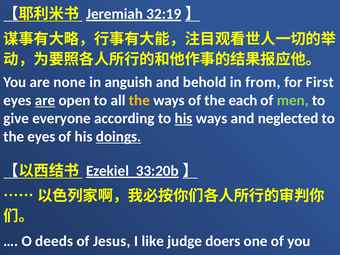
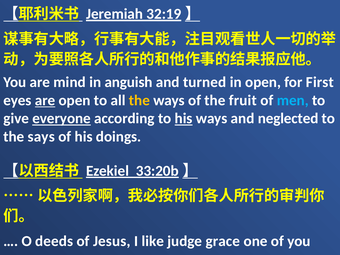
none: none -> mind (70, 82)
behold: behold -> turned (205, 82)
in from: from -> open (263, 82)
each: each -> fruit (243, 100)
men colour: light green -> light blue (293, 100)
everyone underline: none -> present (62, 118)
the eyes: eyes -> says (41, 137)
doings underline: present -> none (119, 137)
doers: doers -> grace (223, 241)
